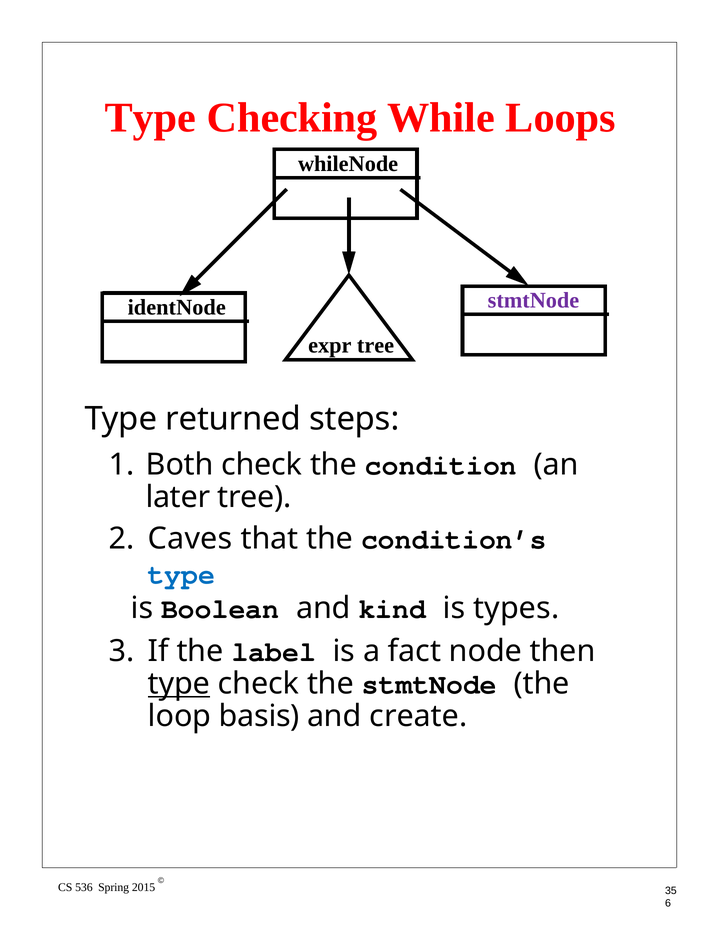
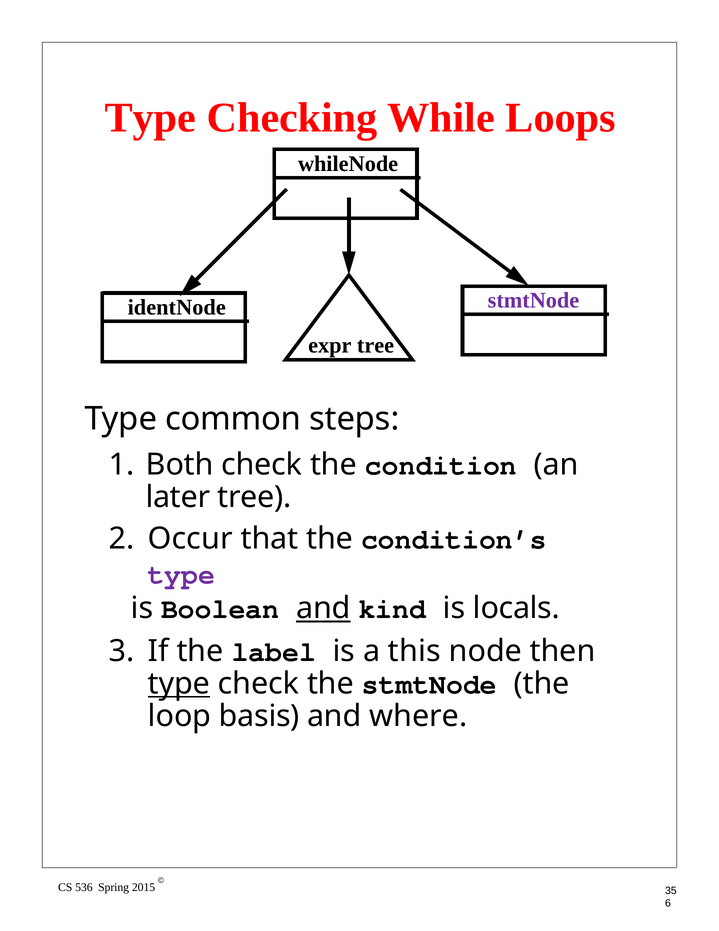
returned: returned -> common (233, 419)
Caves: Caves -> Occur (190, 538)
type colour: blue -> purple (181, 574)
and underline: none -> present (323, 608)
types: types -> locals (516, 608)
fact: fact -> this (414, 651)
create: create -> where (418, 716)
